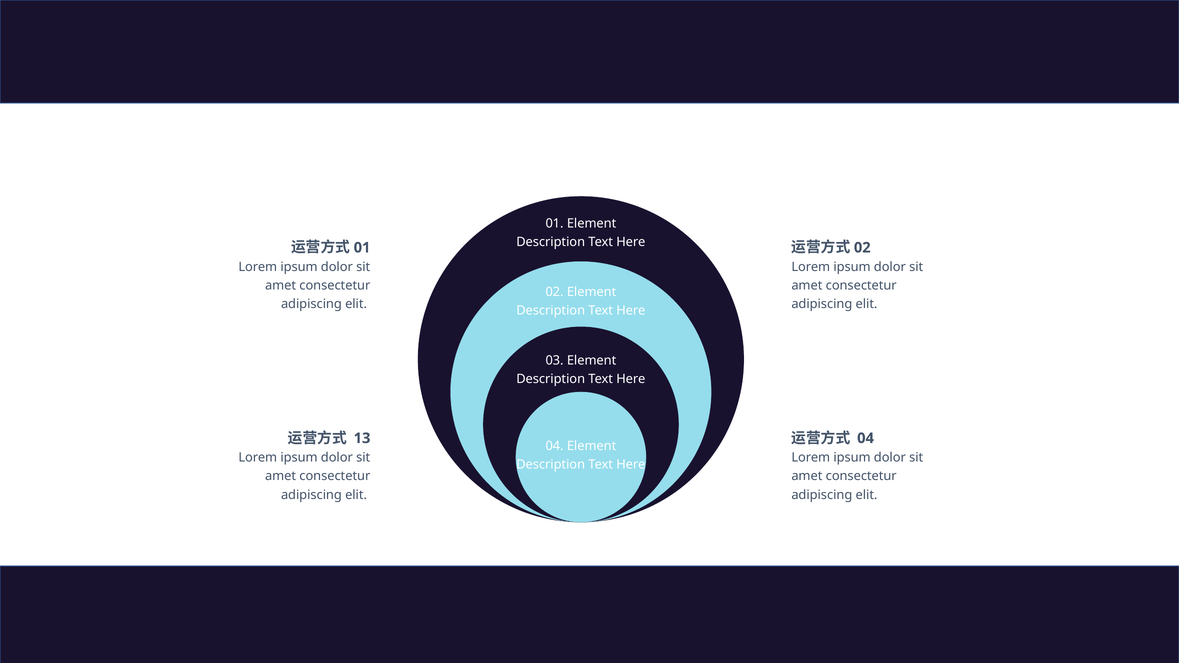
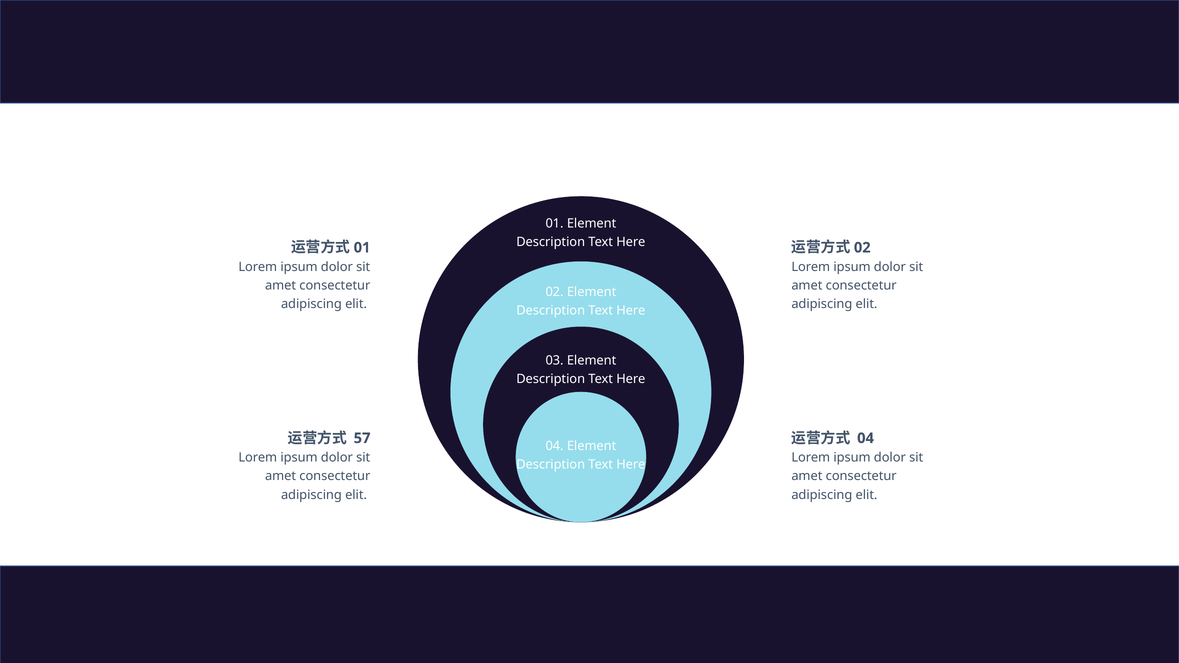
13: 13 -> 57 (362, 438)
